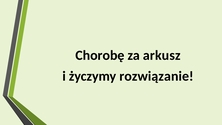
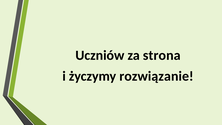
Chorobę: Chorobę -> Uczniów (100, 55)
arkusz: arkusz -> strona (162, 55)
